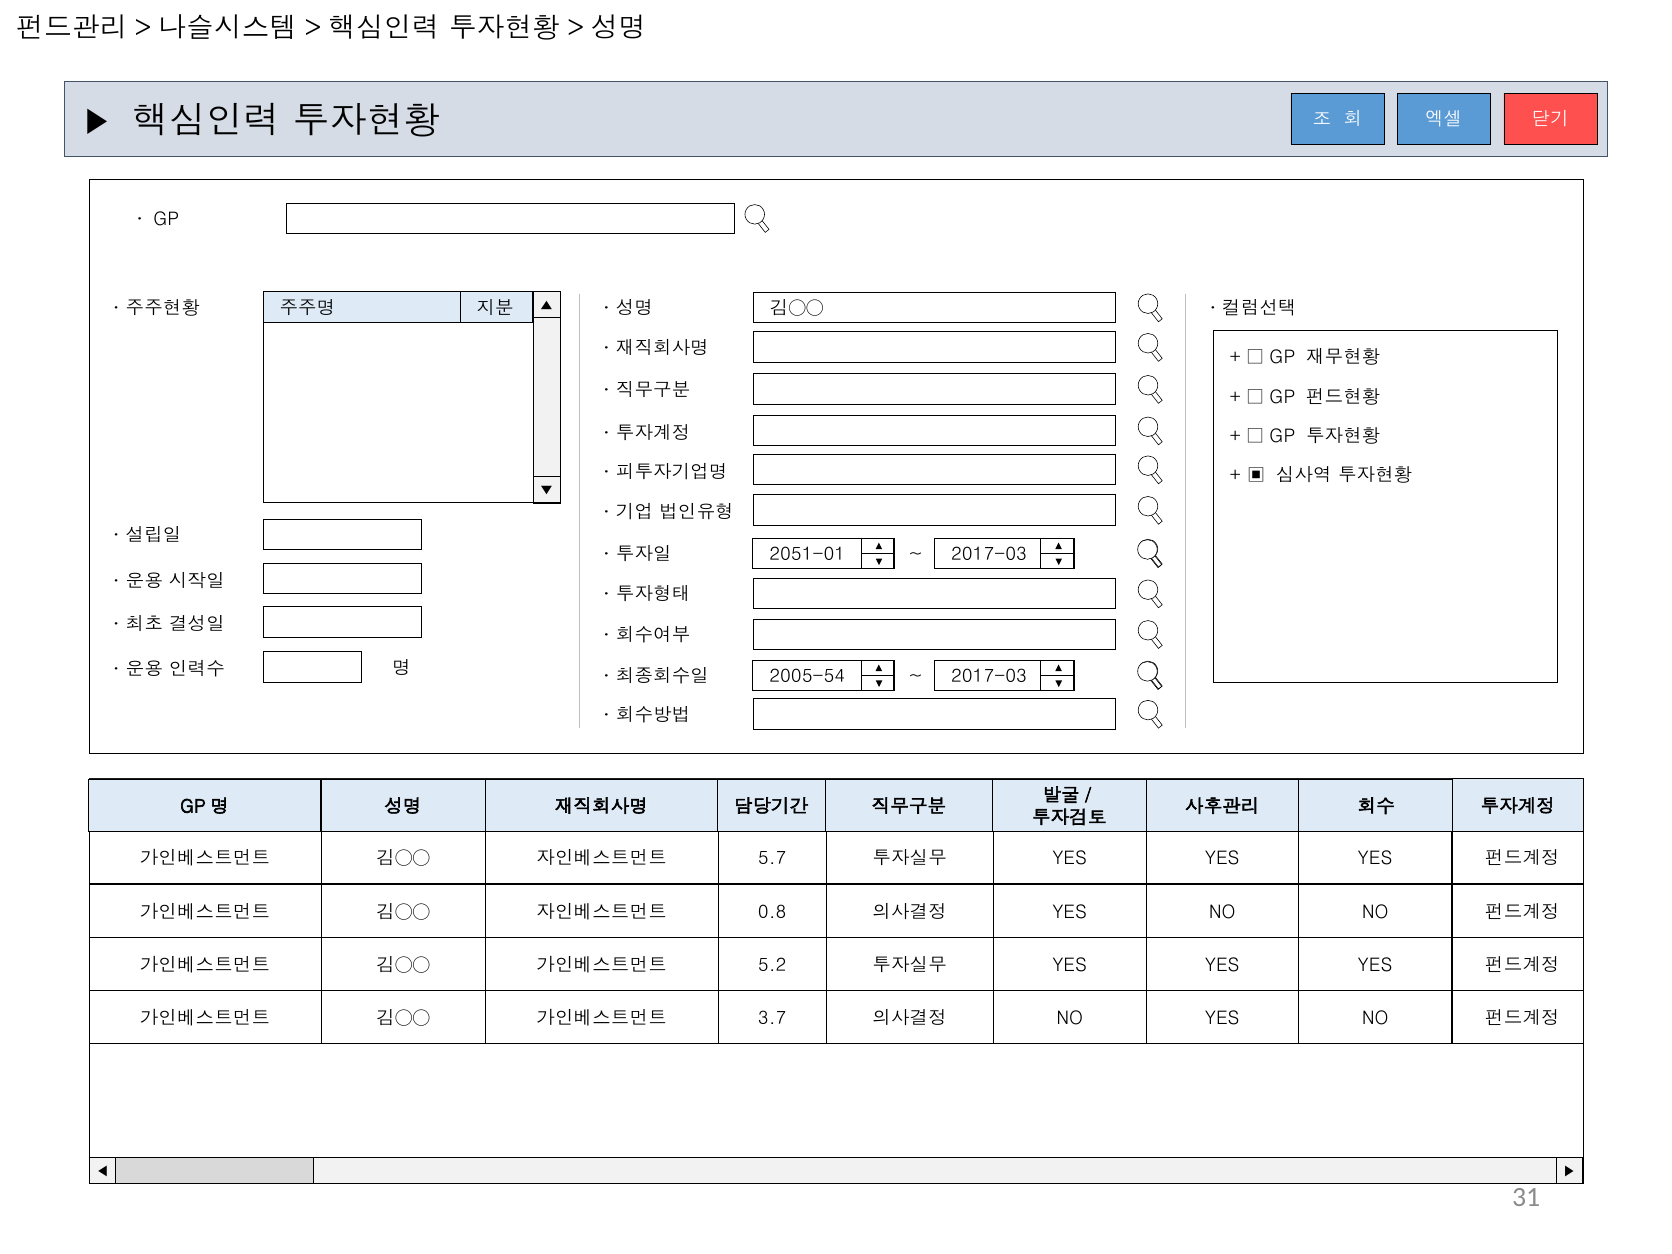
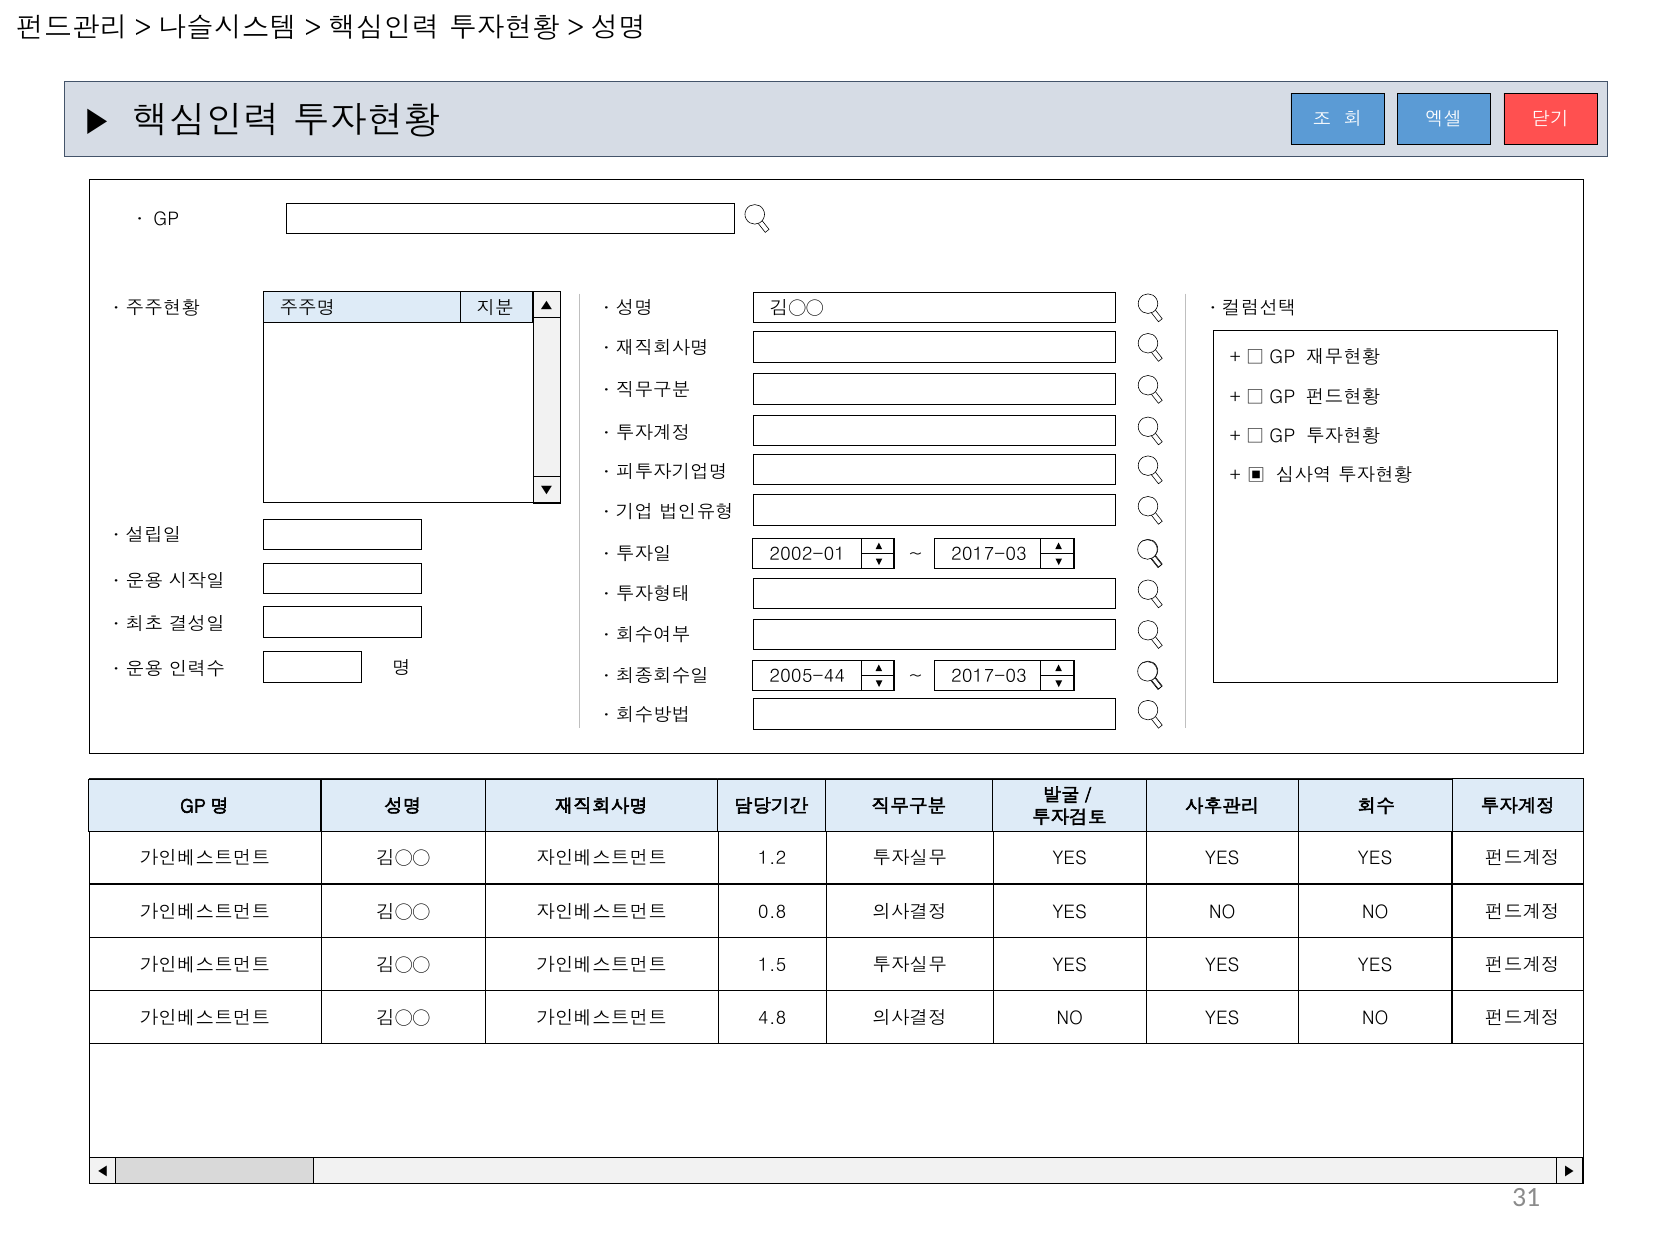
2051-01: 2051-01 -> 2002-01 (807, 555)
2005-54: 2005-54 -> 2005-44 (807, 676)
5.7: 5.7 -> 1.2 (772, 859)
5.2: 5.2 -> 1.5 (772, 965)
3.7: 3.7 -> 4.8 (772, 1018)
